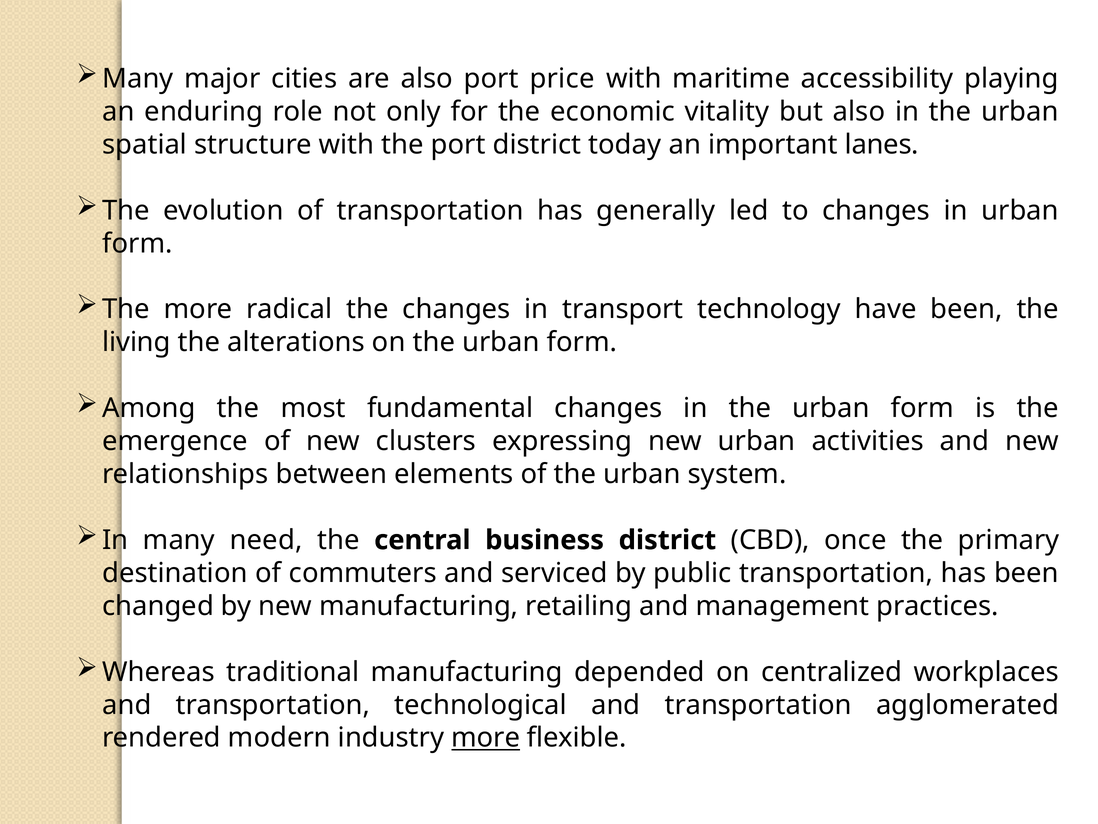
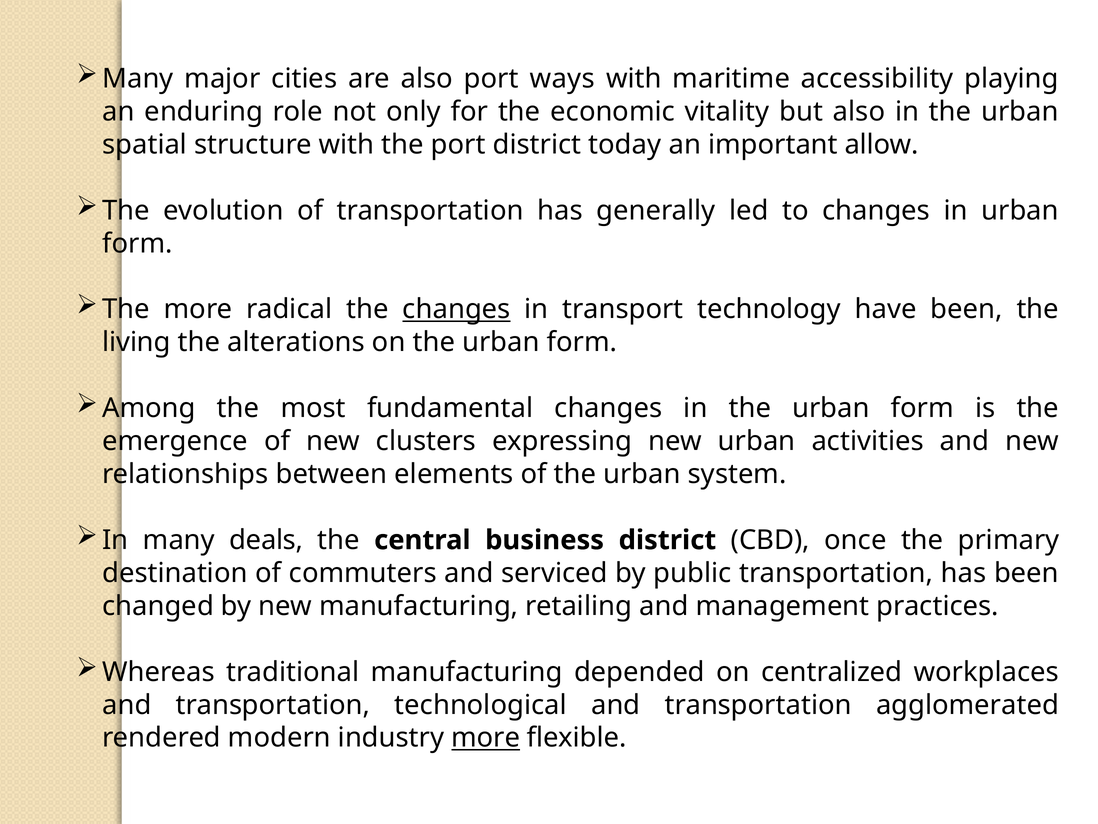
price: price -> ways (562, 79)
lanes: lanes -> allow (882, 145)
changes underline: none -> present (457, 309)
need: need -> deals (266, 540)
